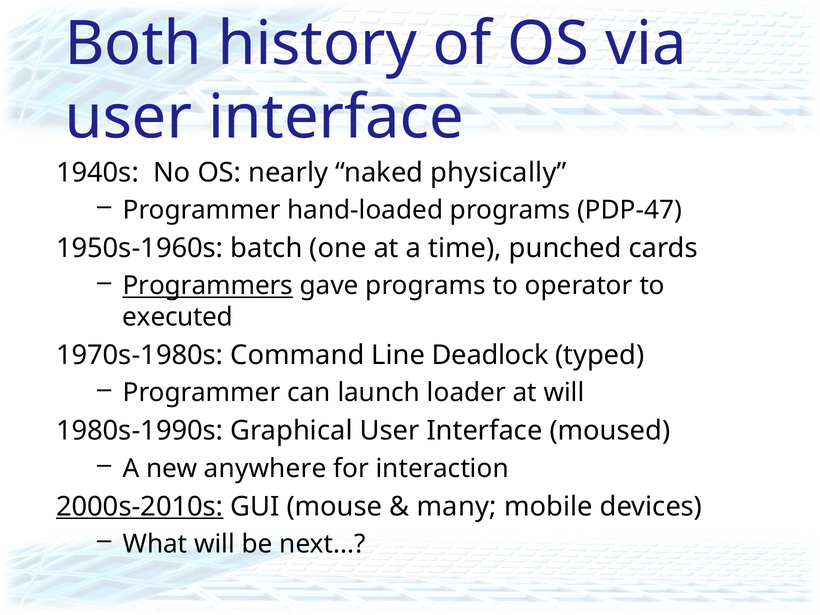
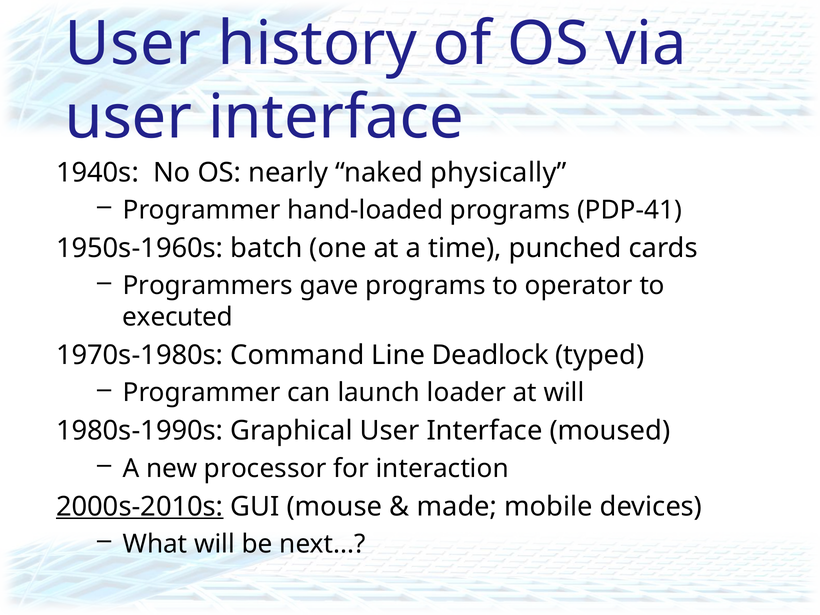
Both: Both -> User (133, 44)
PDP-47: PDP-47 -> PDP-41 (630, 210)
Programmers underline: present -> none (208, 286)
anywhere: anywhere -> processor (265, 468)
many: many -> made (457, 506)
